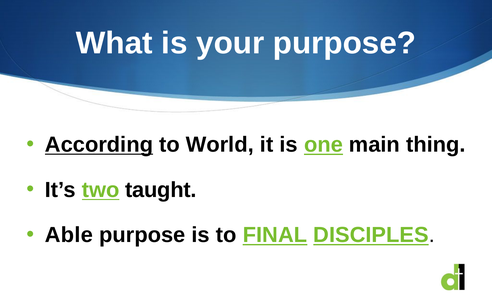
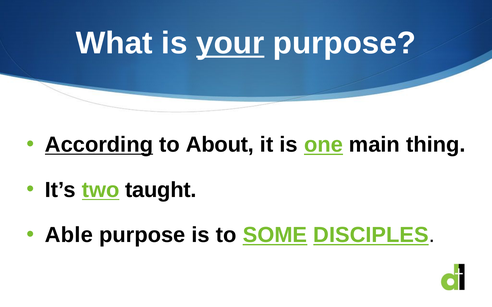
your underline: none -> present (230, 43)
World: World -> About (220, 145)
FINAL: FINAL -> SOME (275, 235)
